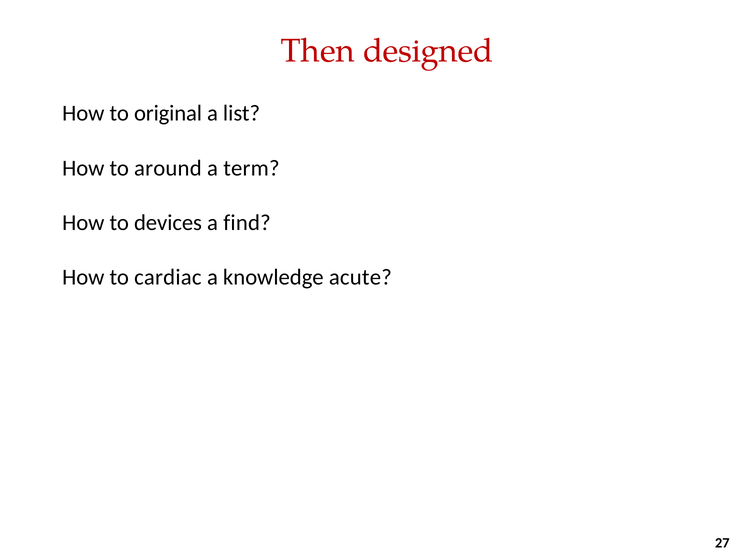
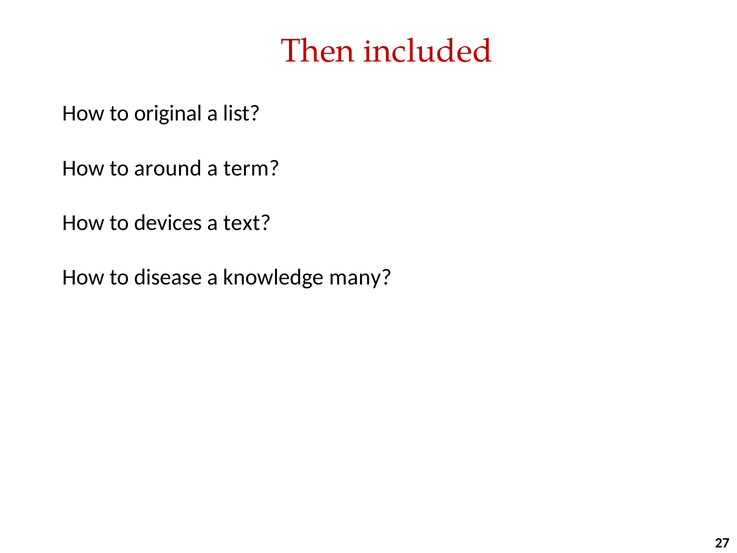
designed: designed -> included (428, 51)
find: find -> text (247, 223)
cardiac: cardiac -> disease (168, 277)
acute: acute -> many (360, 277)
